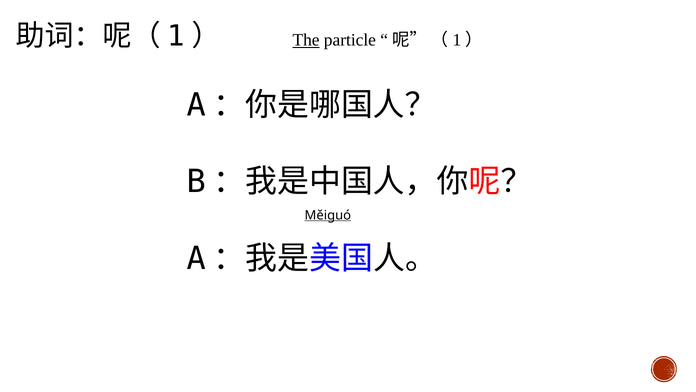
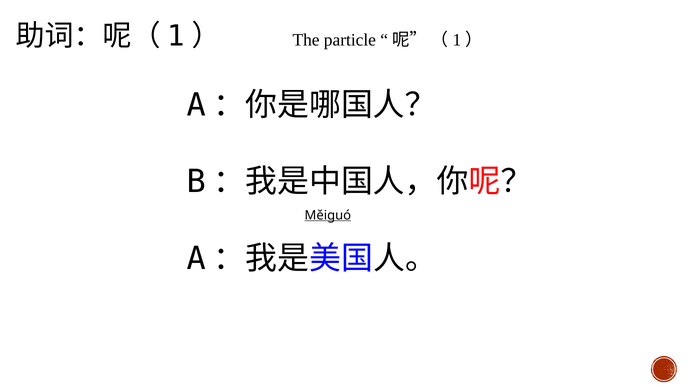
The underline: present -> none (306, 40)
